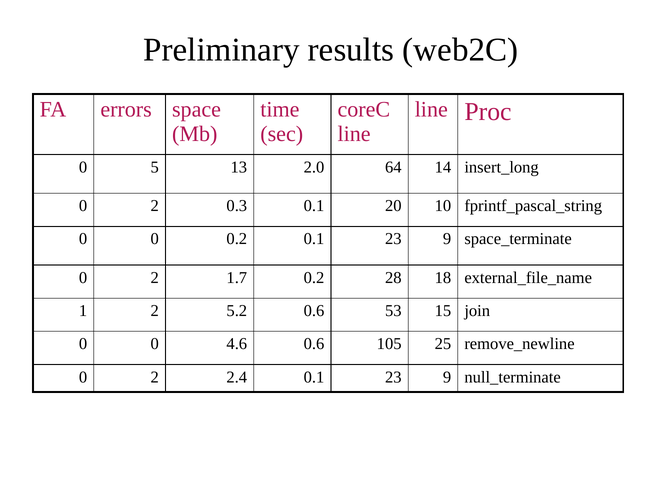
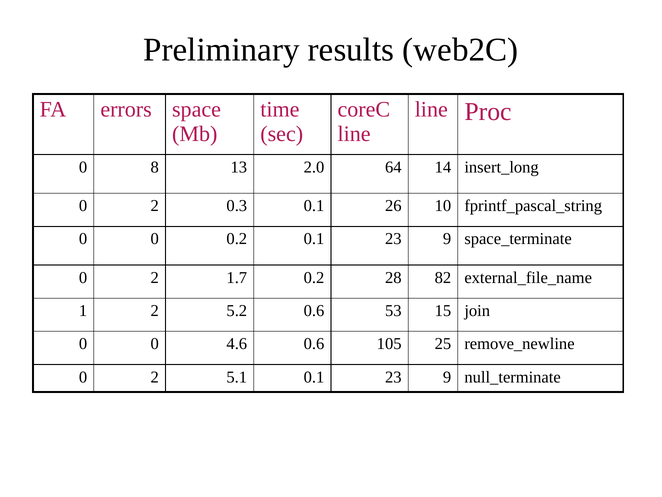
5: 5 -> 8 (155, 167)
20: 20 -> 26 (393, 206)
18: 18 -> 82 (443, 277)
2.4: 2.4 -> 5.1 (237, 377)
